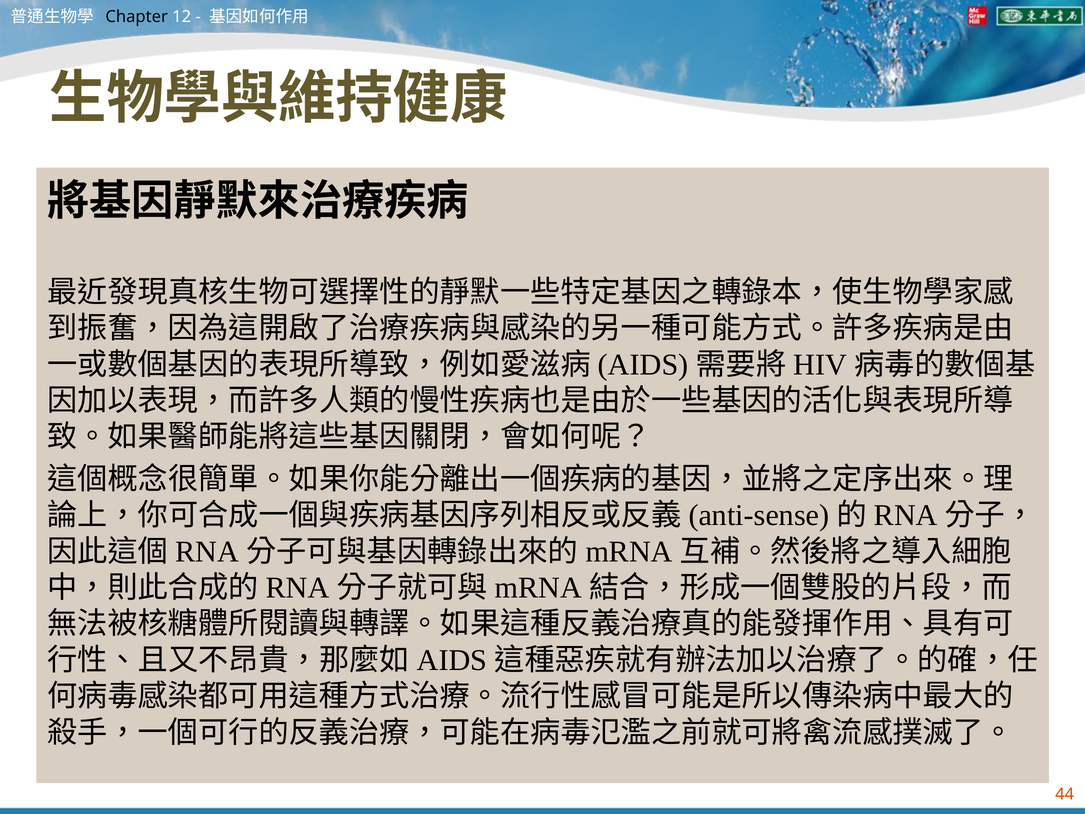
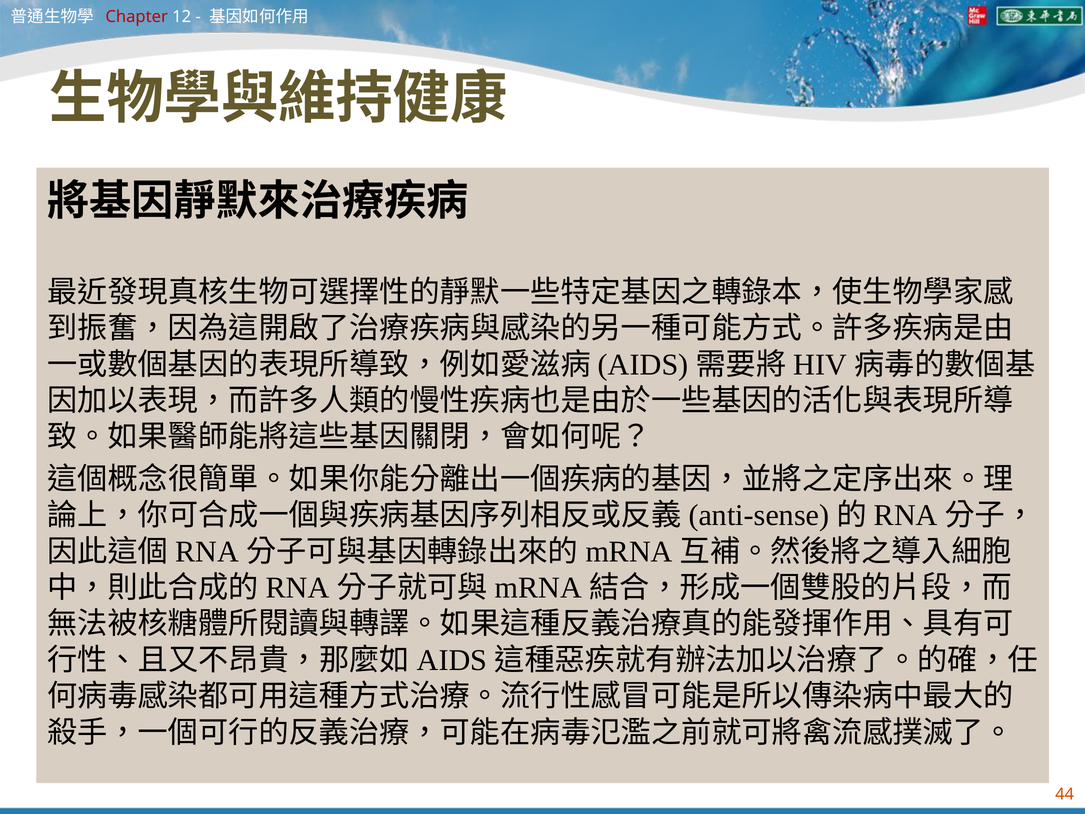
Chapter colour: black -> red (137, 17)
